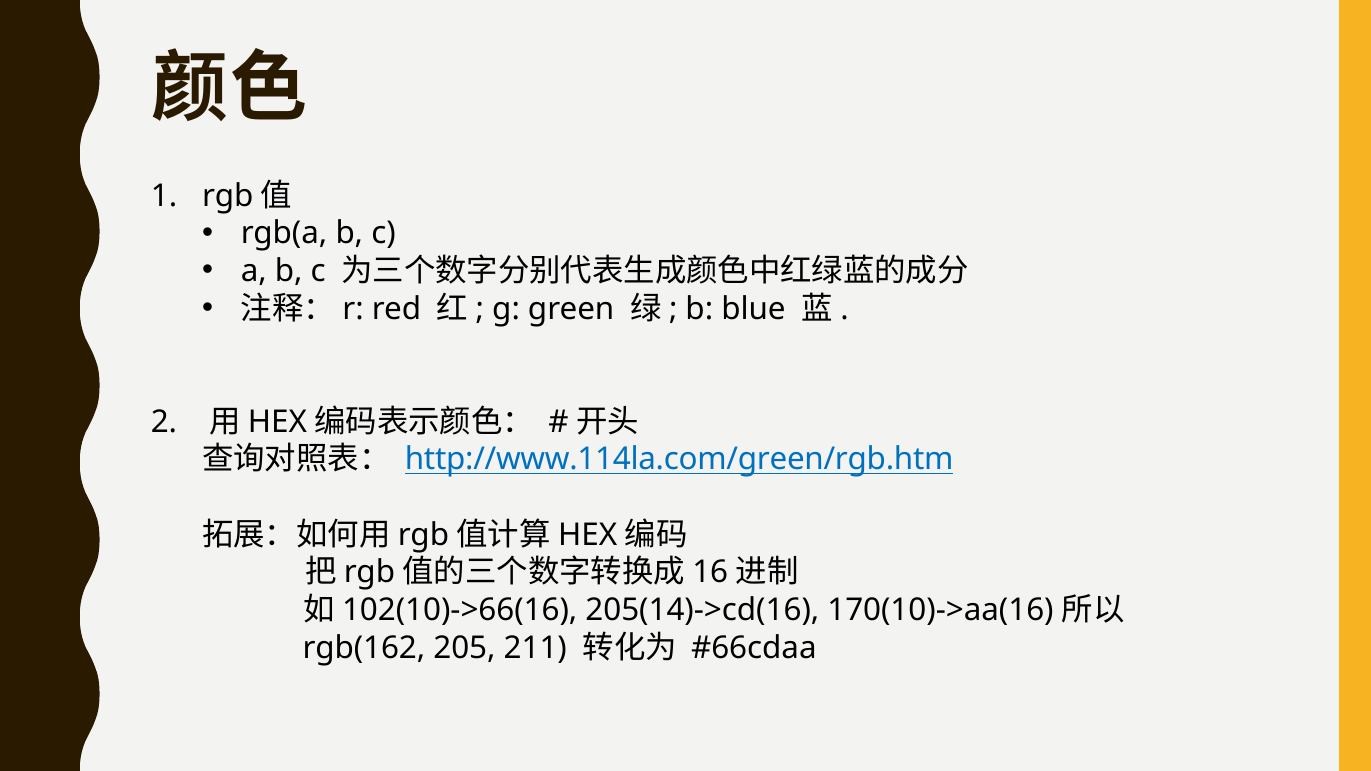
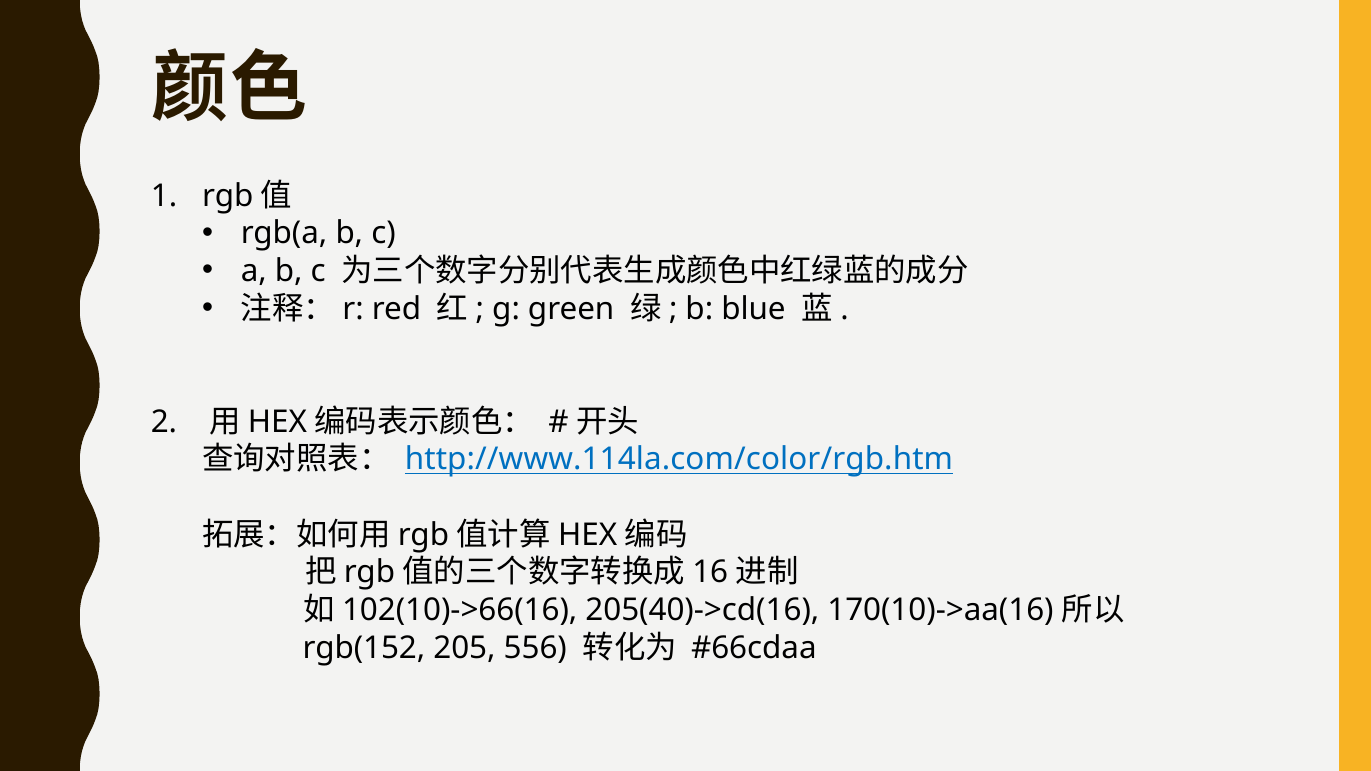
http://www.114la.com/green/rgb.htm: http://www.114la.com/green/rgb.htm -> http://www.114la.com/color/rgb.htm (679, 460)
205(14)->cd(16: 205(14)->cd(16 -> 205(40)->cd(16 (702, 610)
rgb(162: rgb(162 -> rgb(152 (364, 648)
211: 211 -> 556 (535, 648)
